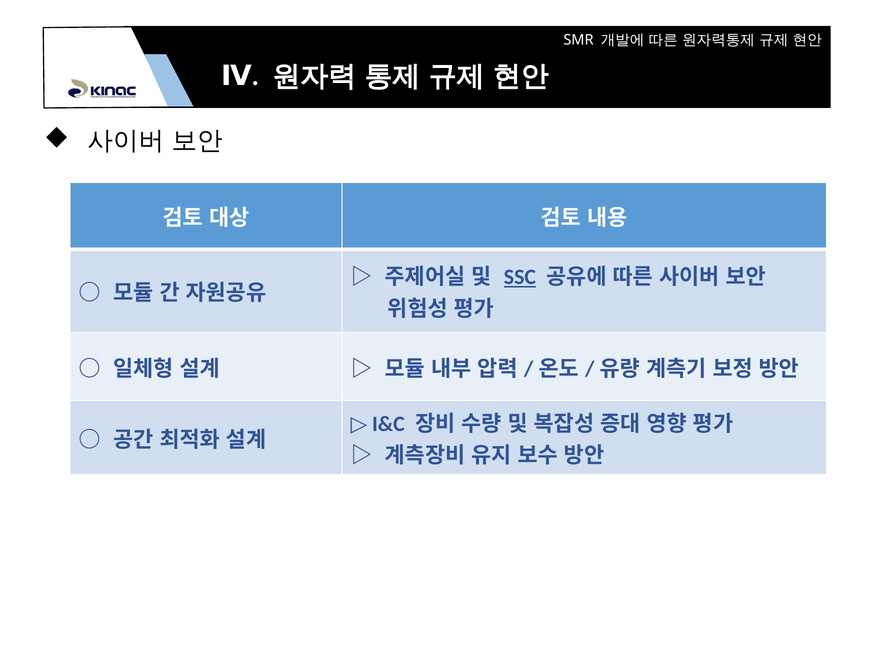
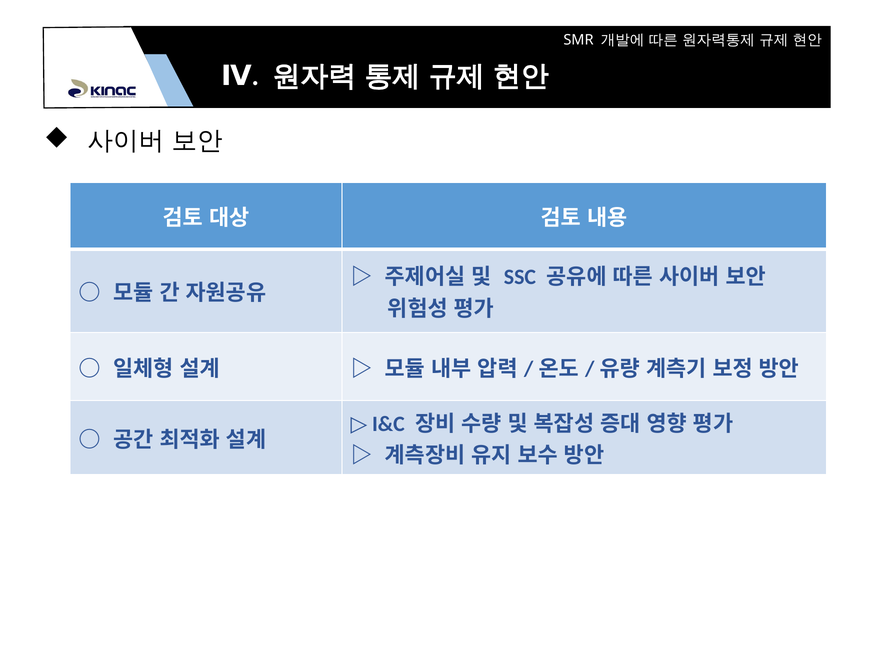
SSC underline: present -> none (520, 277)
